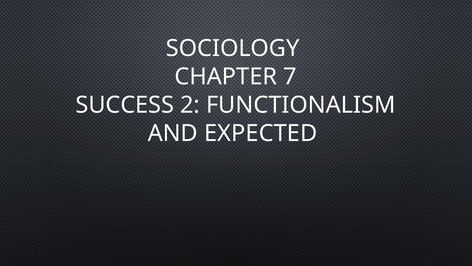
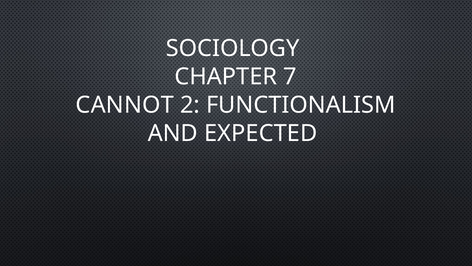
SUCCESS: SUCCESS -> CANNOT (125, 105)
